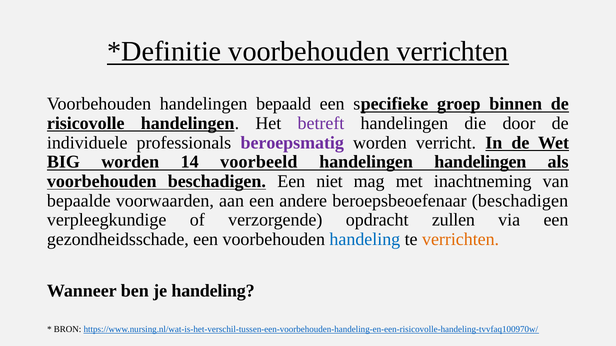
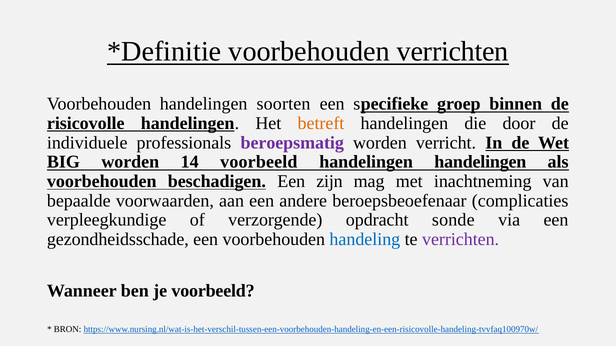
bepaald: bepaald -> soorten (283, 104)
betreft colour: purple -> orange (321, 123)
niet: niet -> zijn (330, 182)
beroepsbeoefenaar beschadigen: beschadigen -> complicaties (520, 201)
zullen: zullen -> sonde (453, 220)
verrichten colour: orange -> purple (461, 240)
je handeling: handeling -> voorbeeld (213, 291)
